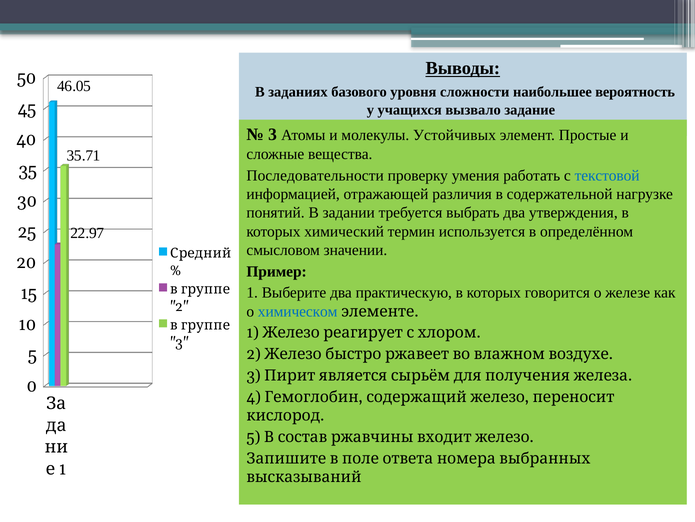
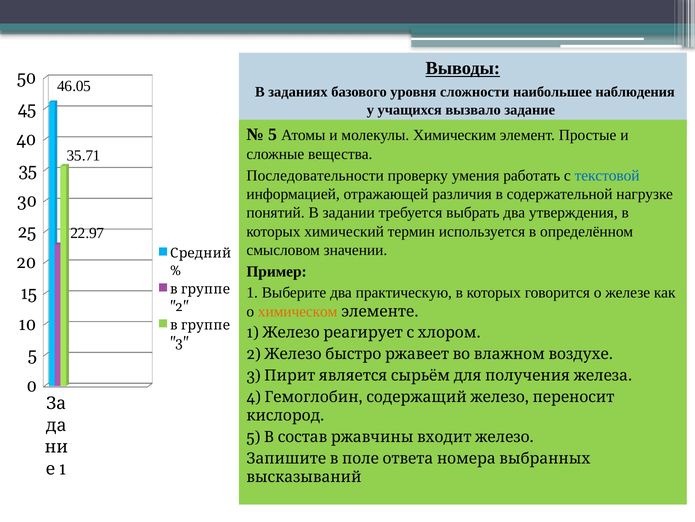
вероятность: вероятность -> наблюдения (635, 92)
3: 3 -> 5 (273, 135)
Устойчивых: Устойчивых -> Химическим (455, 135)
химическом colour: blue -> orange (298, 311)
